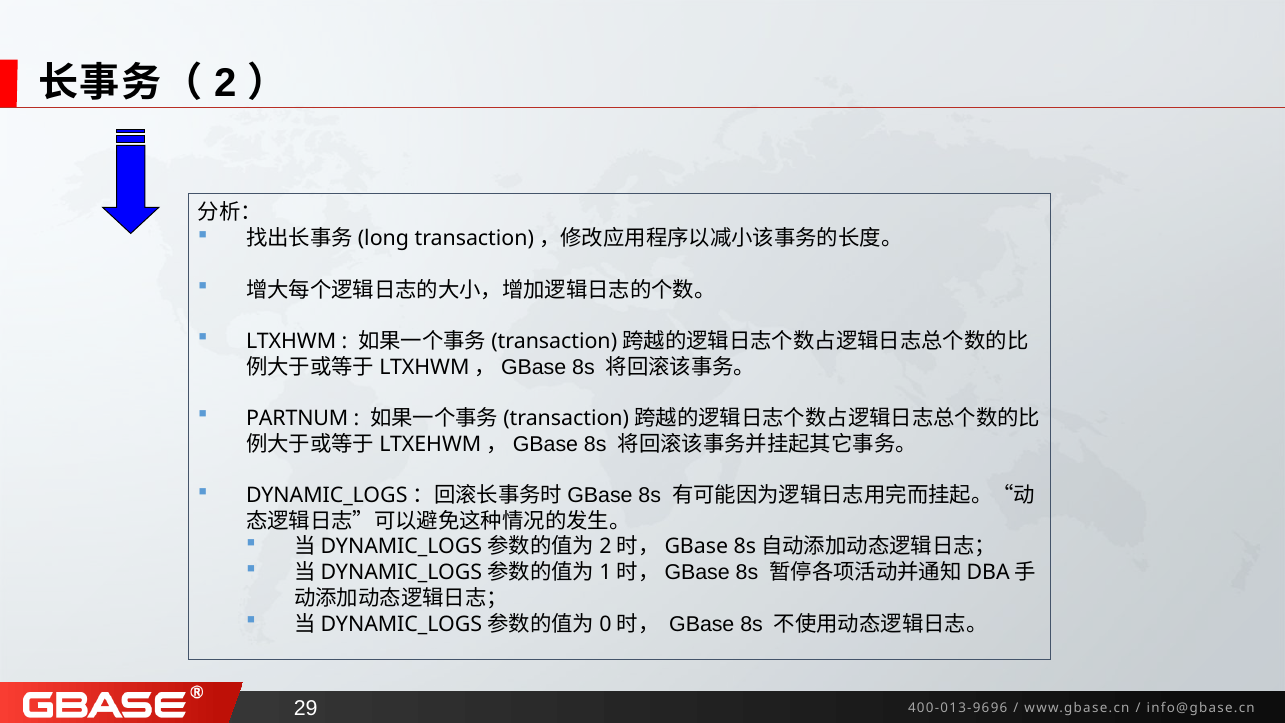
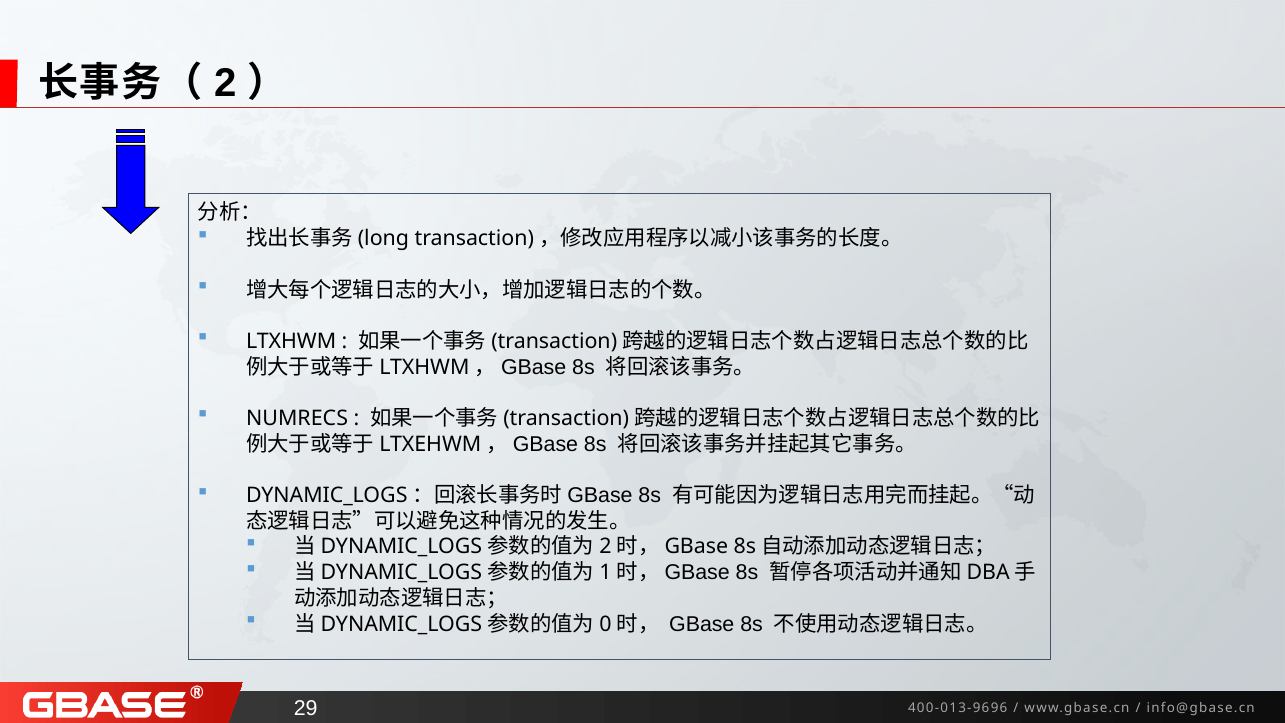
PARTNUM: PARTNUM -> NUMRECS (297, 418)
